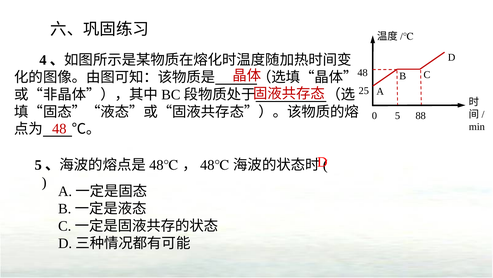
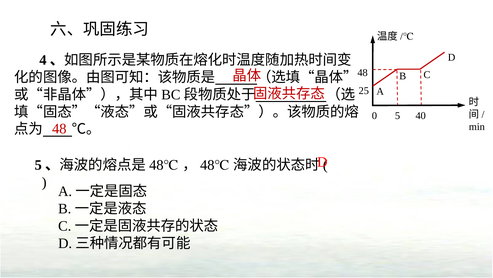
88: 88 -> 40 (421, 116)
